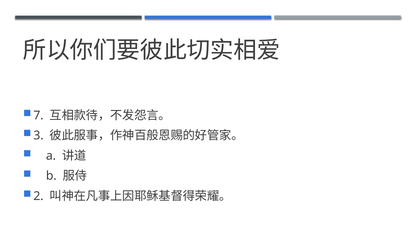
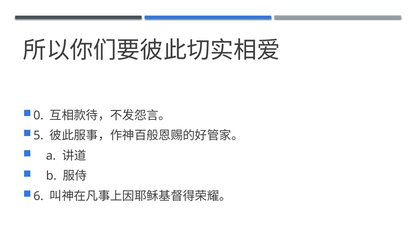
7: 7 -> 0 (38, 115)
3: 3 -> 5 (38, 136)
2: 2 -> 6 (38, 196)
